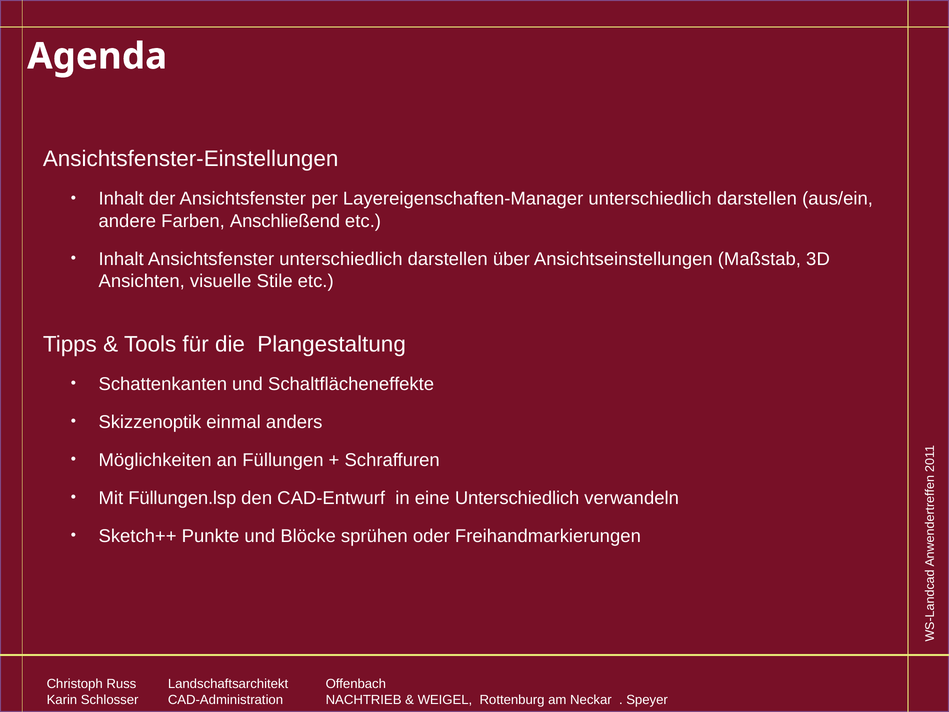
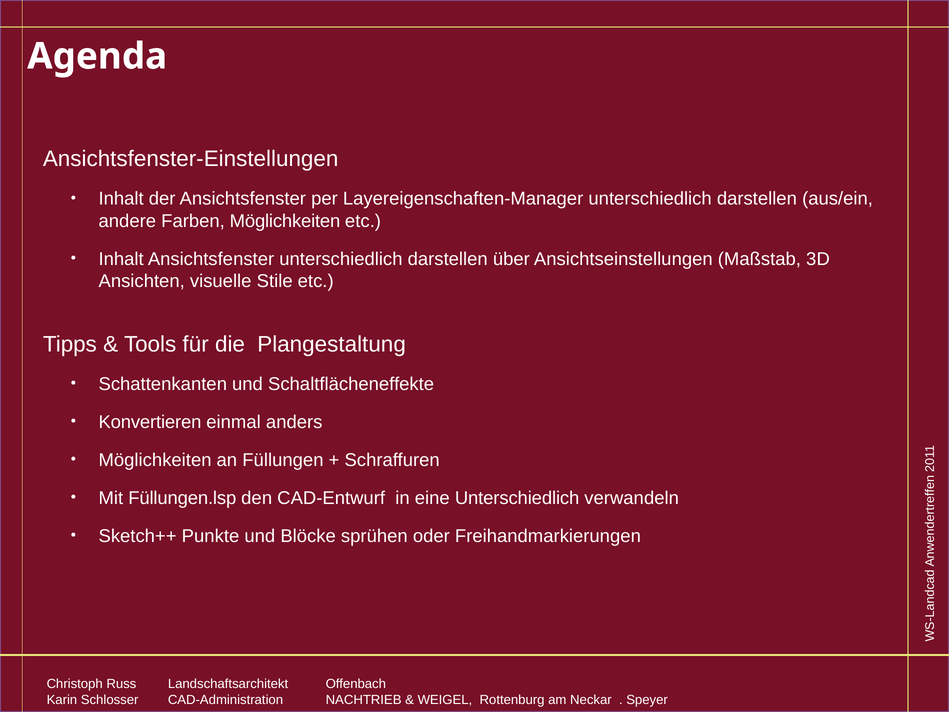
Farben Anschließend: Anschließend -> Möglichkeiten (285, 221)
Skizzenoptik: Skizzenoptik -> Konvertieren (150, 422)
